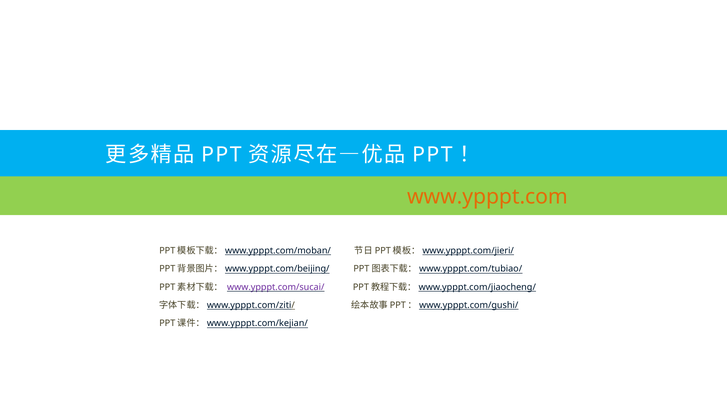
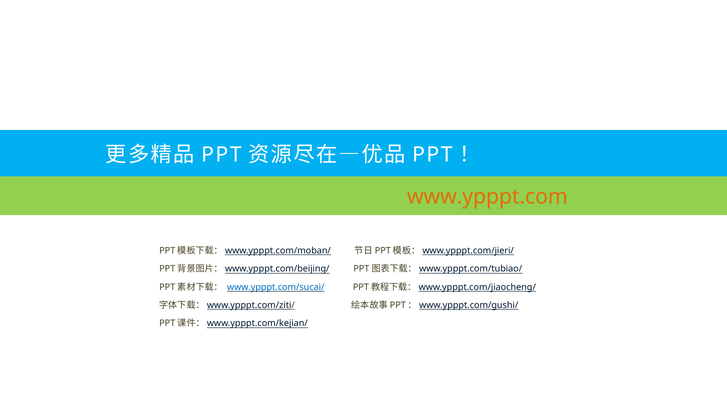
www.ypppt.com/sucai/ colour: purple -> blue (276, 287)
